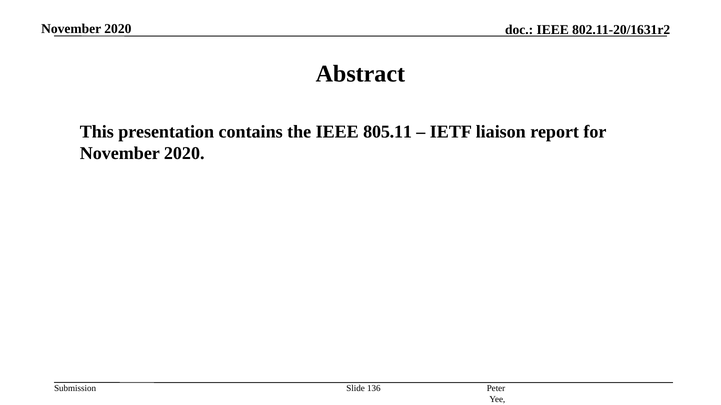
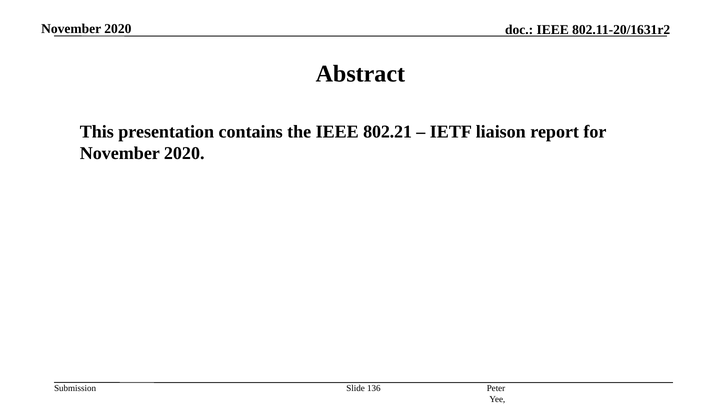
805.11: 805.11 -> 802.21 (388, 132)
